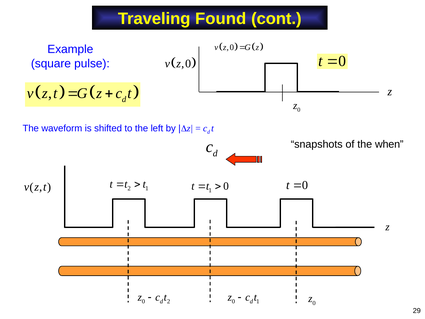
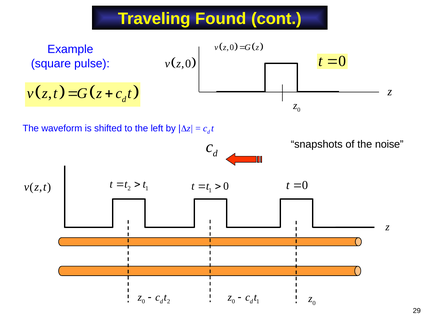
when: when -> noise (389, 144)
